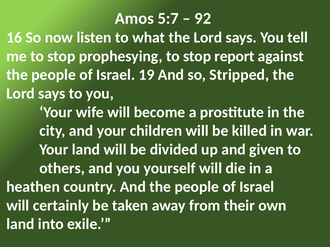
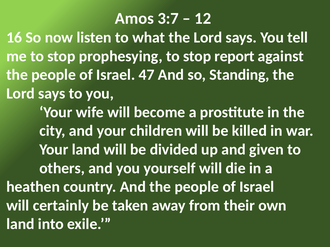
5:7: 5:7 -> 3:7 (168, 18)
92: 92 -> 12 (203, 18)
19: 19 -> 47 (147, 75)
Stripped: Stripped -> Standing (239, 75)
